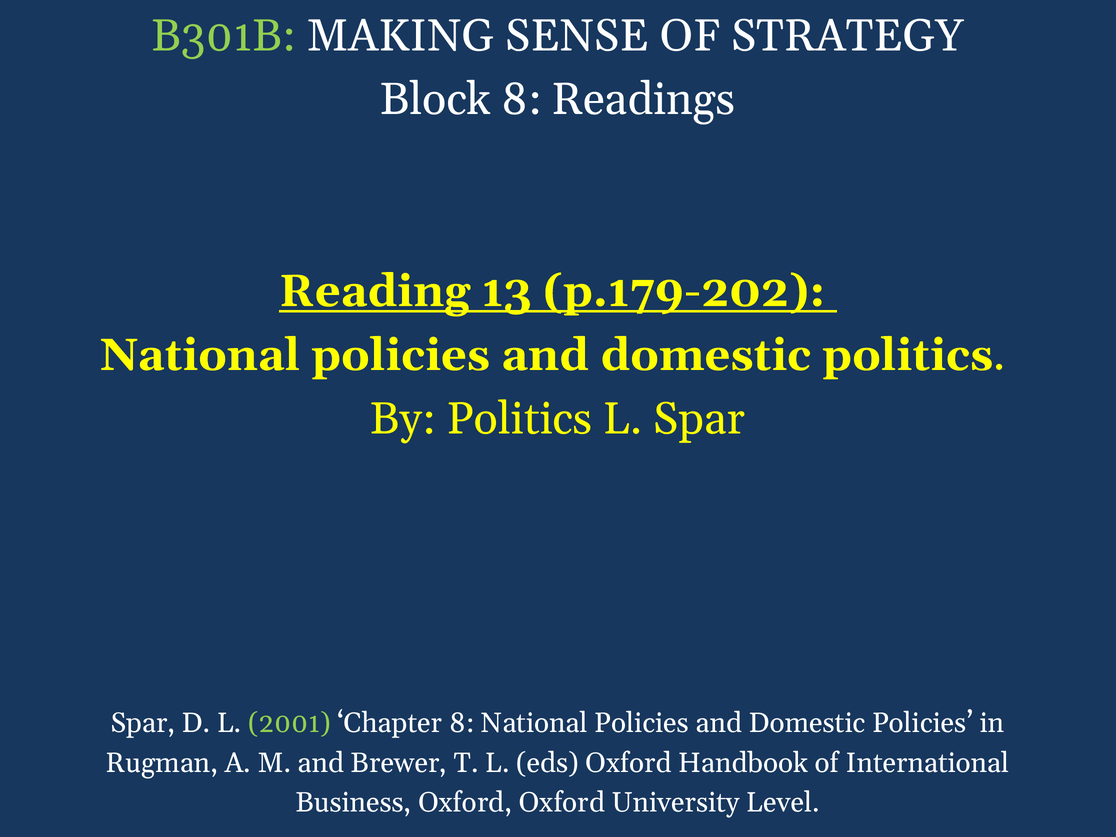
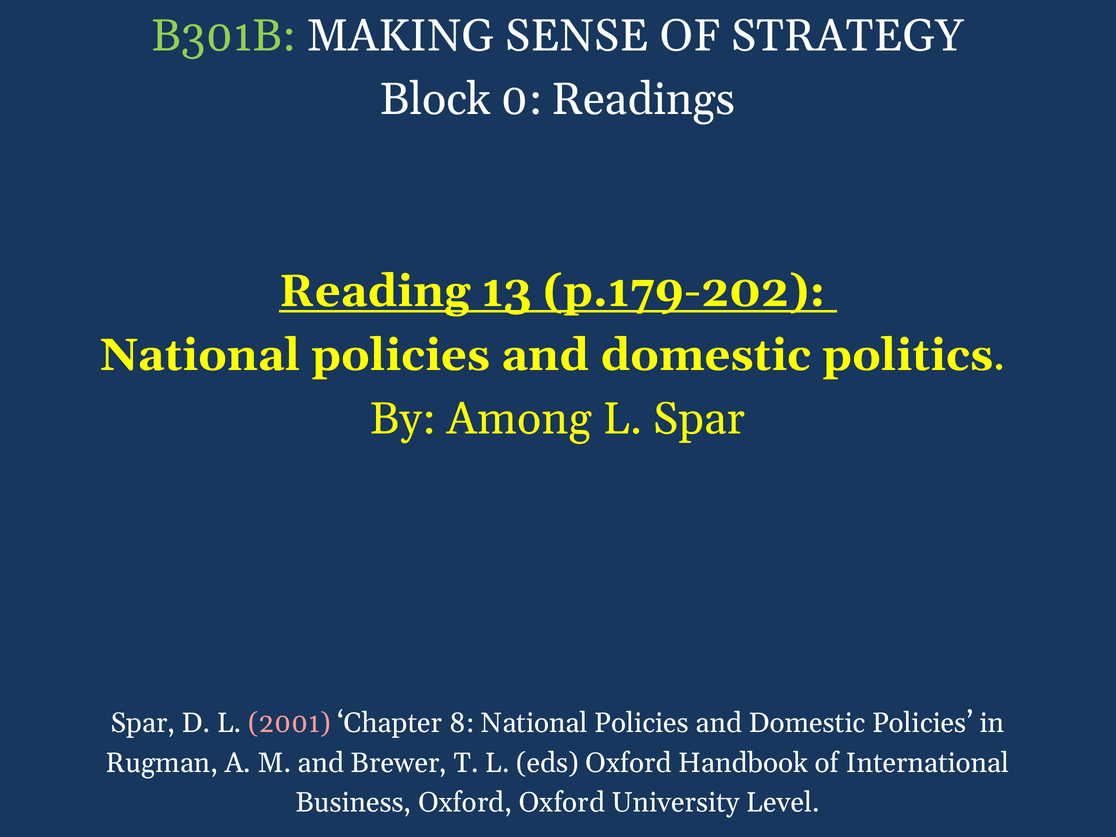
Block 8: 8 -> 0 (522, 100)
By Politics: Politics -> Among (519, 419)
2001 colour: light green -> pink (289, 723)
